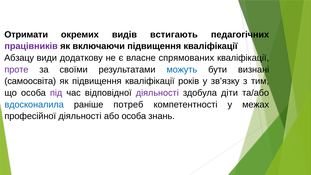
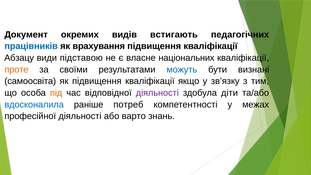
Отримати: Отримати -> Документ (26, 35)
працівників colour: purple -> blue (31, 46)
включаючи: включаючи -> врахування (99, 46)
додаткову: додаткову -> підставою (81, 58)
спрямованих: спрямованих -> національних (186, 58)
проте colour: purple -> orange (16, 70)
років: років -> якщо (189, 81)
під colour: purple -> orange (56, 93)
або особа: особа -> варто (134, 116)
